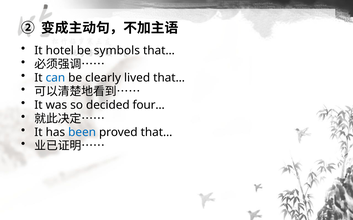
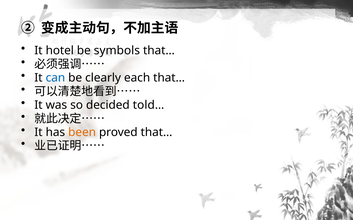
lived: lived -> each (137, 78)
four…: four… -> told… (149, 105)
been colour: blue -> orange (82, 133)
